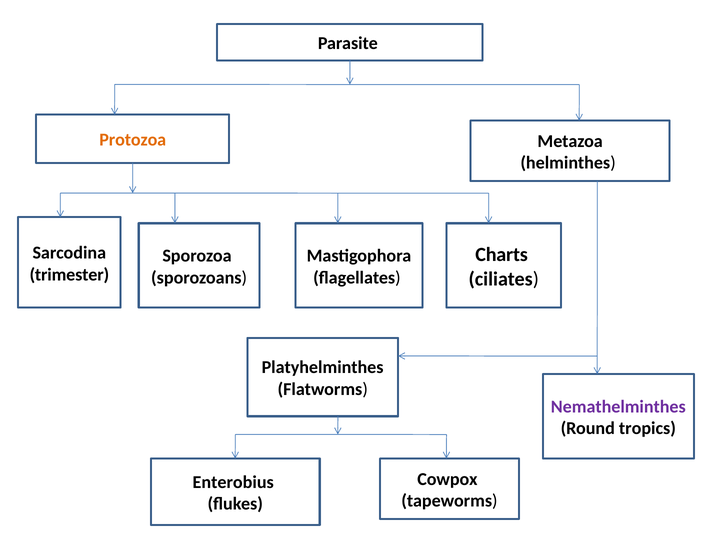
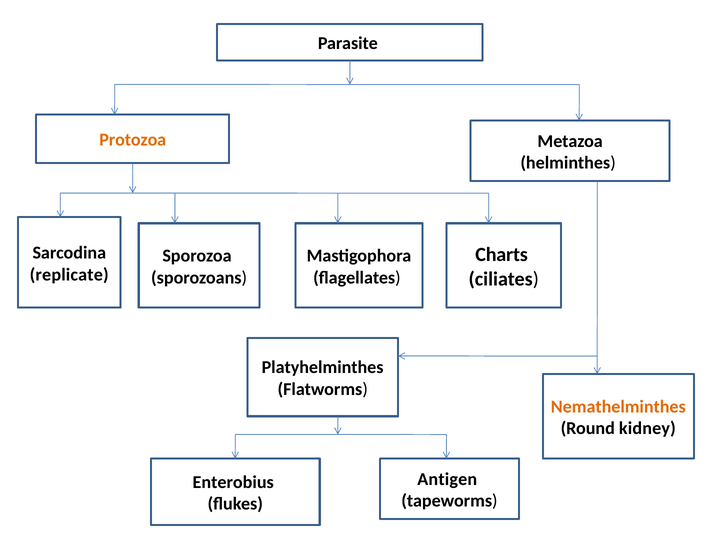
trimester: trimester -> replicate (69, 275)
Nemathelminthes colour: purple -> orange (618, 407)
tropics: tropics -> kidney (647, 428)
Cowpox: Cowpox -> Antigen (447, 479)
